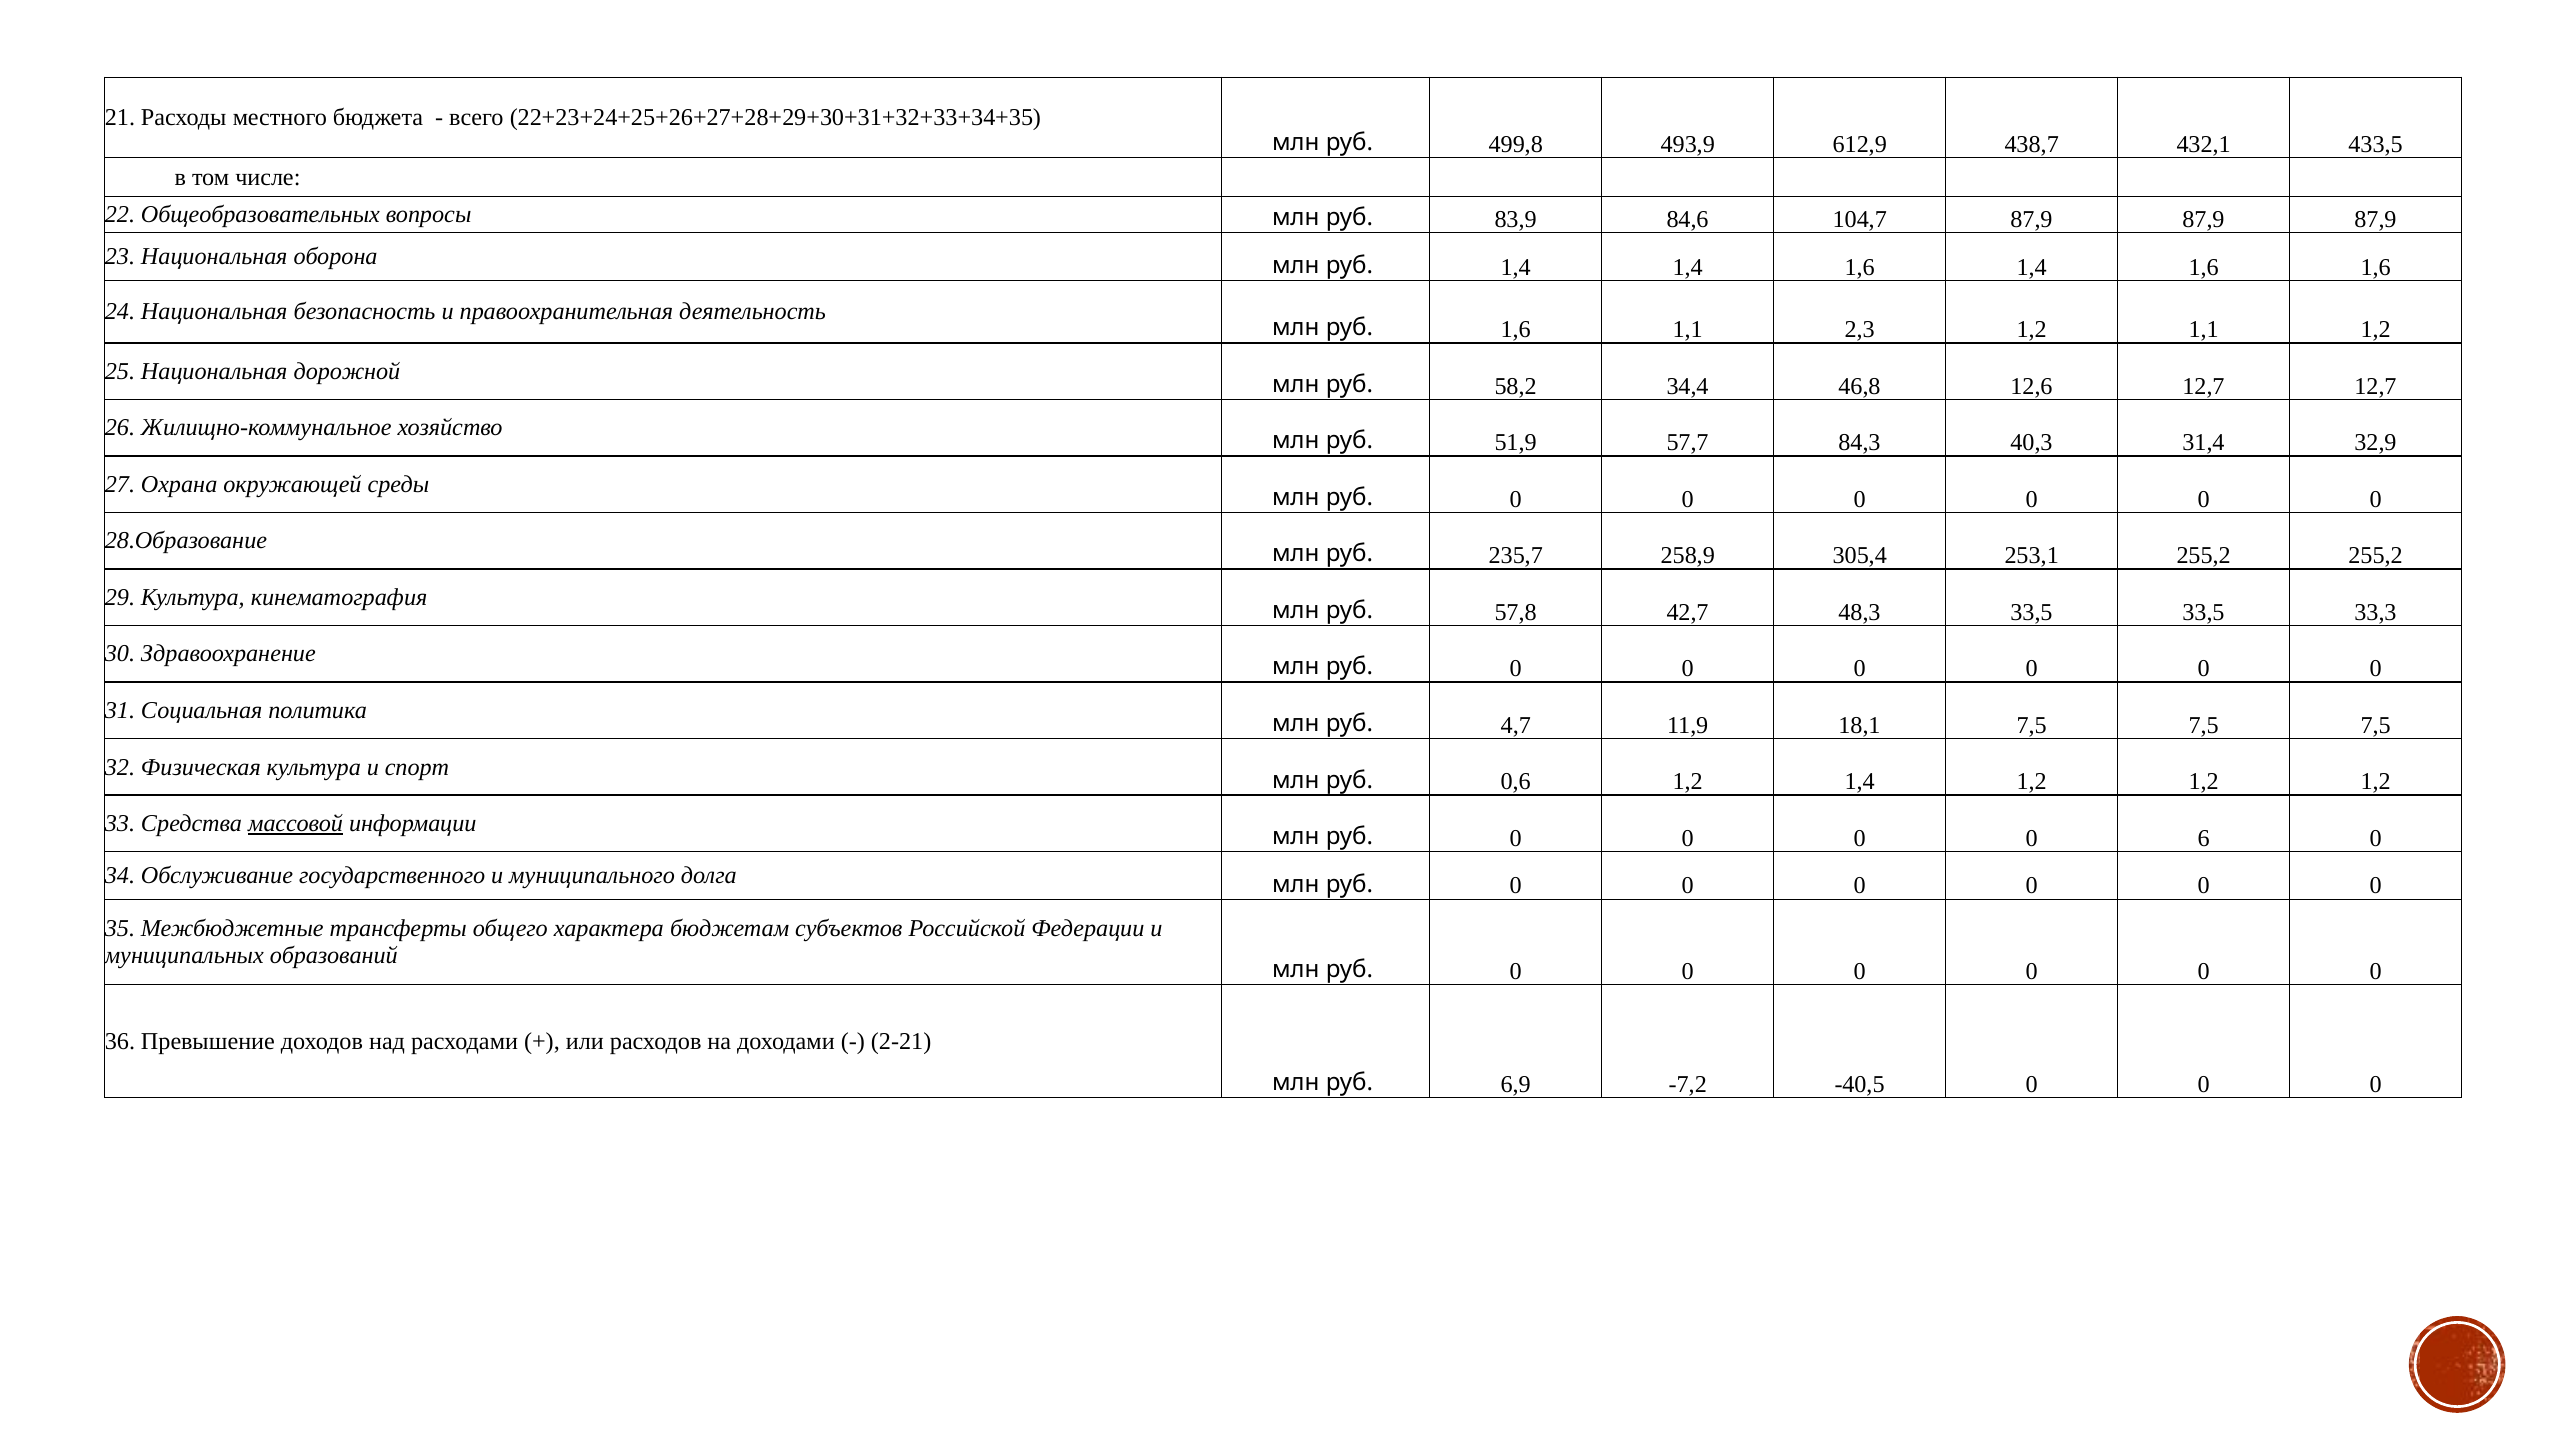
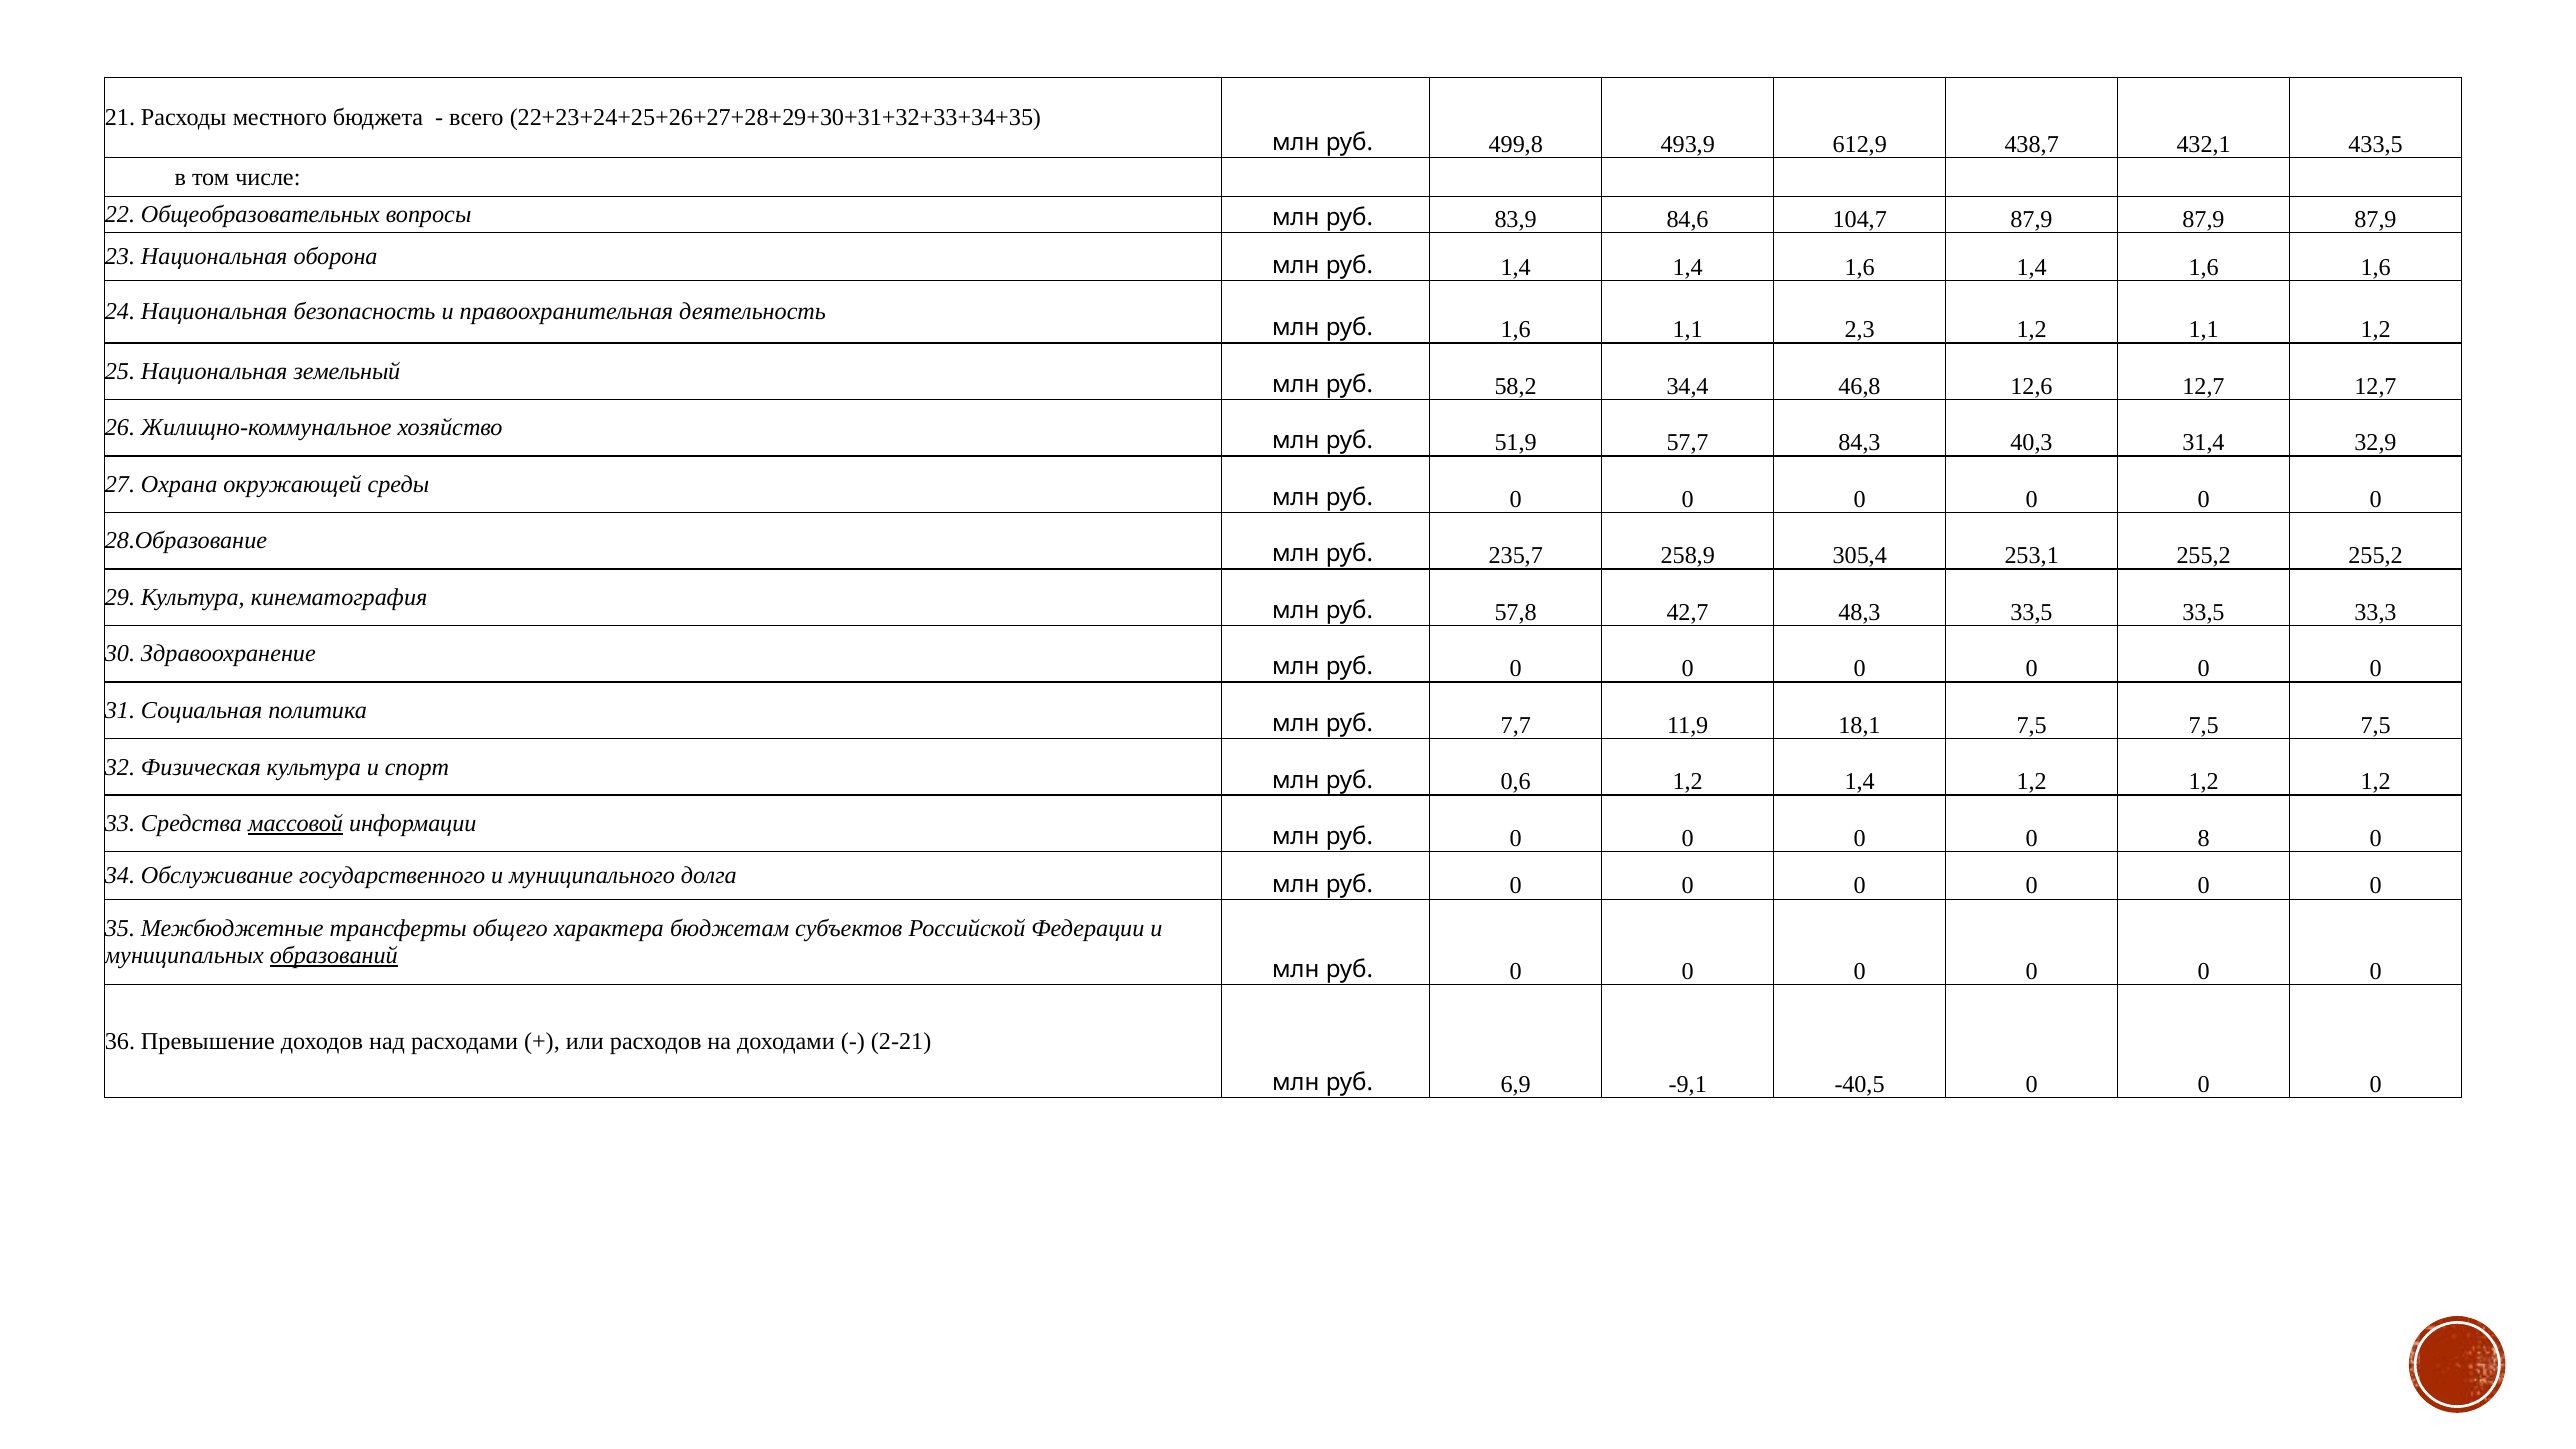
дорожной: дорожной -> земельный (347, 371)
4,7: 4,7 -> 7,7 (1516, 725)
6: 6 -> 8 (2204, 838)
образований underline: none -> present (334, 955)
-7,2: -7,2 -> -9,1 (1688, 1085)
